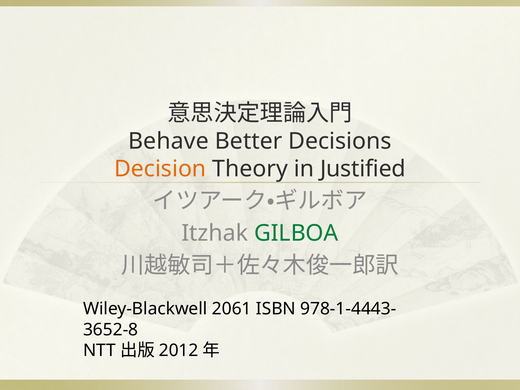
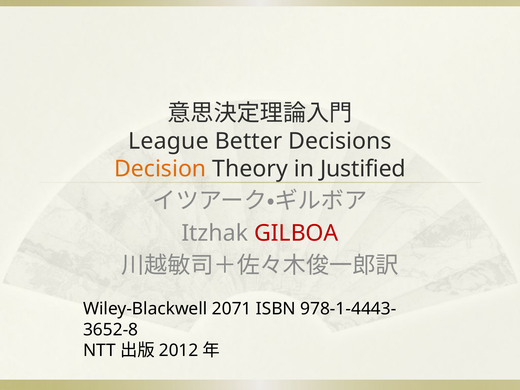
Behave: Behave -> League (168, 141)
GILBOA colour: green -> red (296, 233)
2061: 2061 -> 2071 (232, 309)
